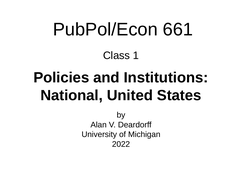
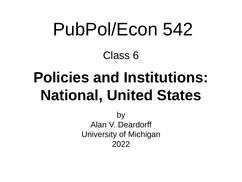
661: 661 -> 542 (178, 30)
1: 1 -> 6 (136, 55)
